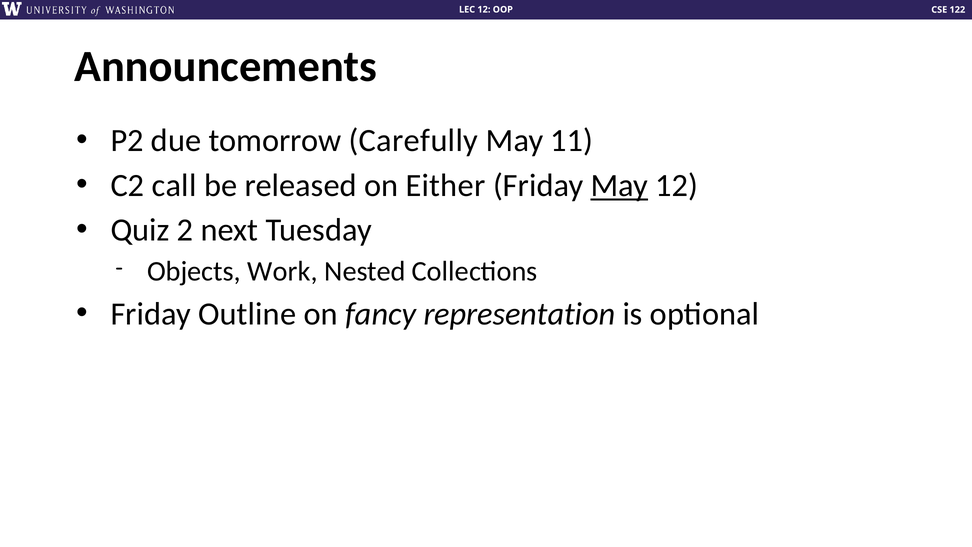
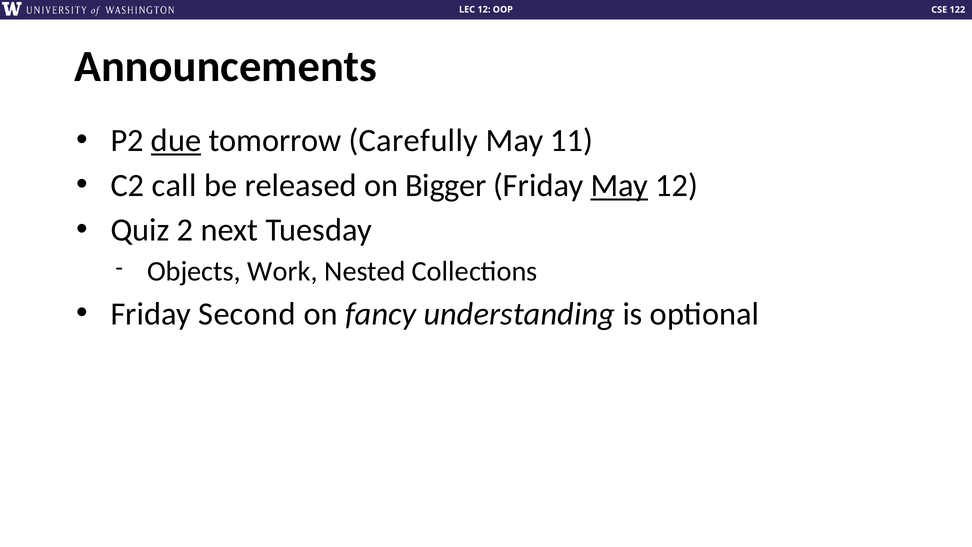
due underline: none -> present (176, 141)
Either: Either -> Bigger (446, 185)
Outline: Outline -> Second (247, 314)
representation: representation -> understanding (519, 314)
